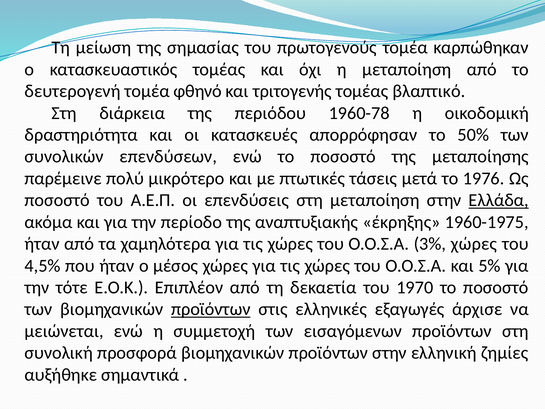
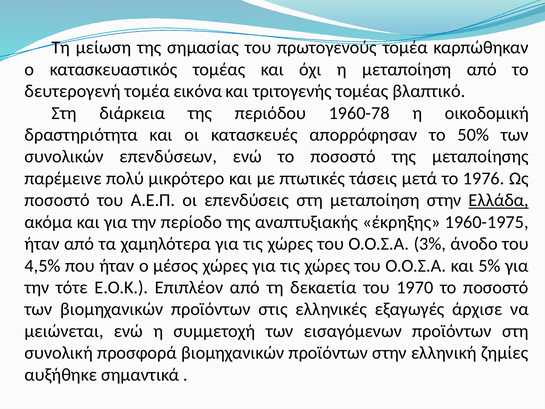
φθηνό: φθηνό -> εικόνα (198, 91)
3% χώρες: χώρες -> άνοδο (474, 244)
προϊόντων underline: present -> none (211, 309)
